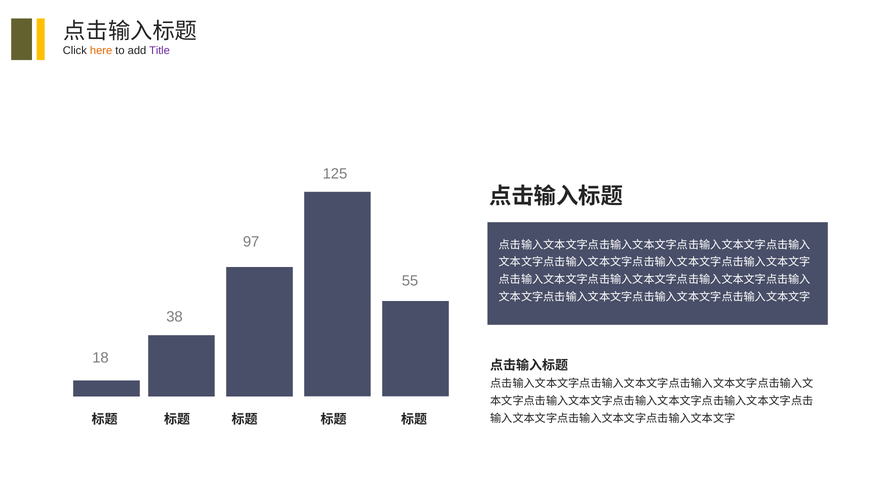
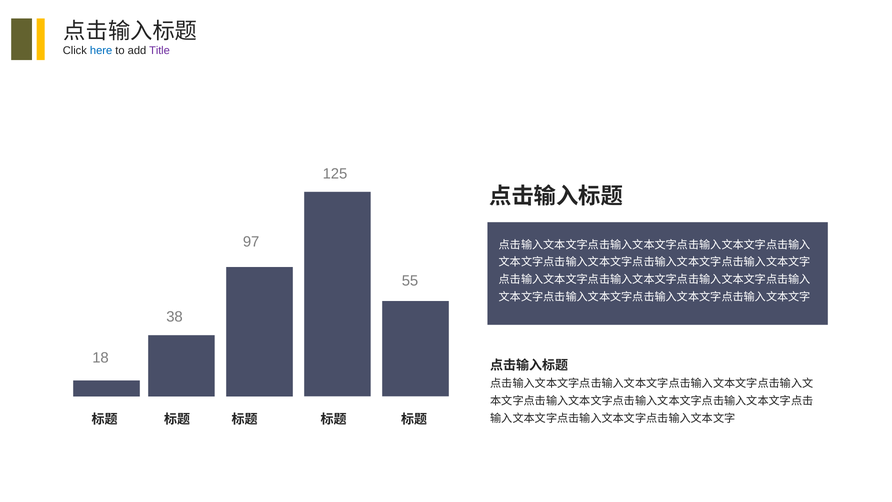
here colour: orange -> blue (101, 50)
